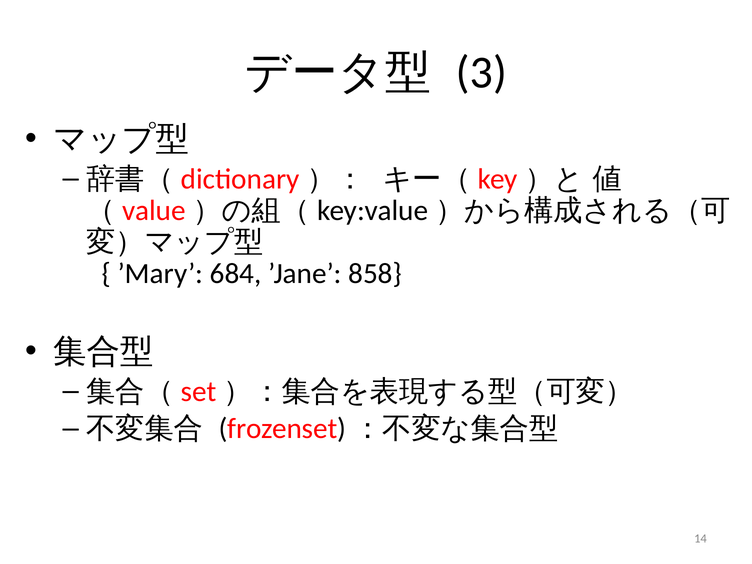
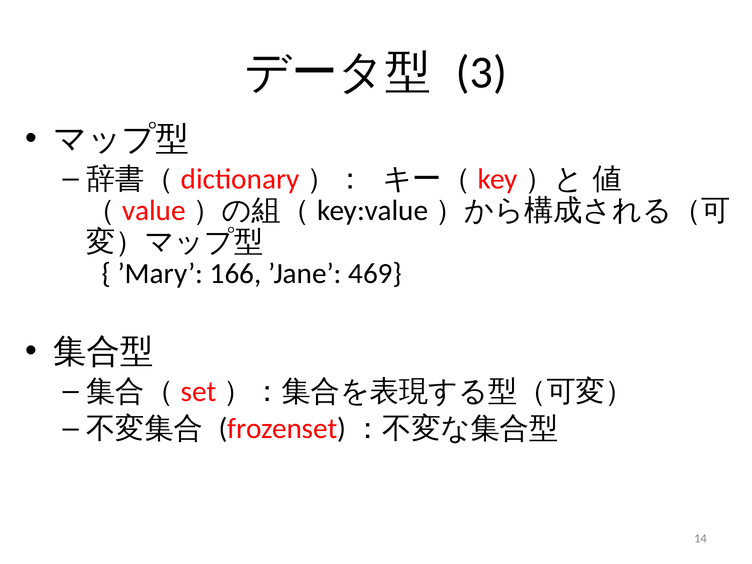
684: 684 -> 166 (236, 274)
858: 858 -> 469 (375, 274)
